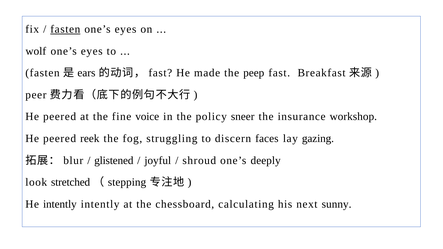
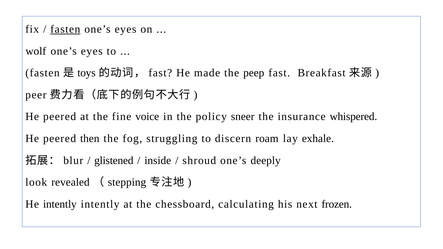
ears: ears -> toys (86, 73)
workshop: workshop -> whispered (353, 117)
reek: reek -> then (90, 139)
faces: faces -> roam (267, 139)
gazing: gazing -> exhale (318, 139)
joyful: joyful -> inside (158, 160)
stretched: stretched -> revealed (70, 182)
sunny: sunny -> frozen (337, 204)
